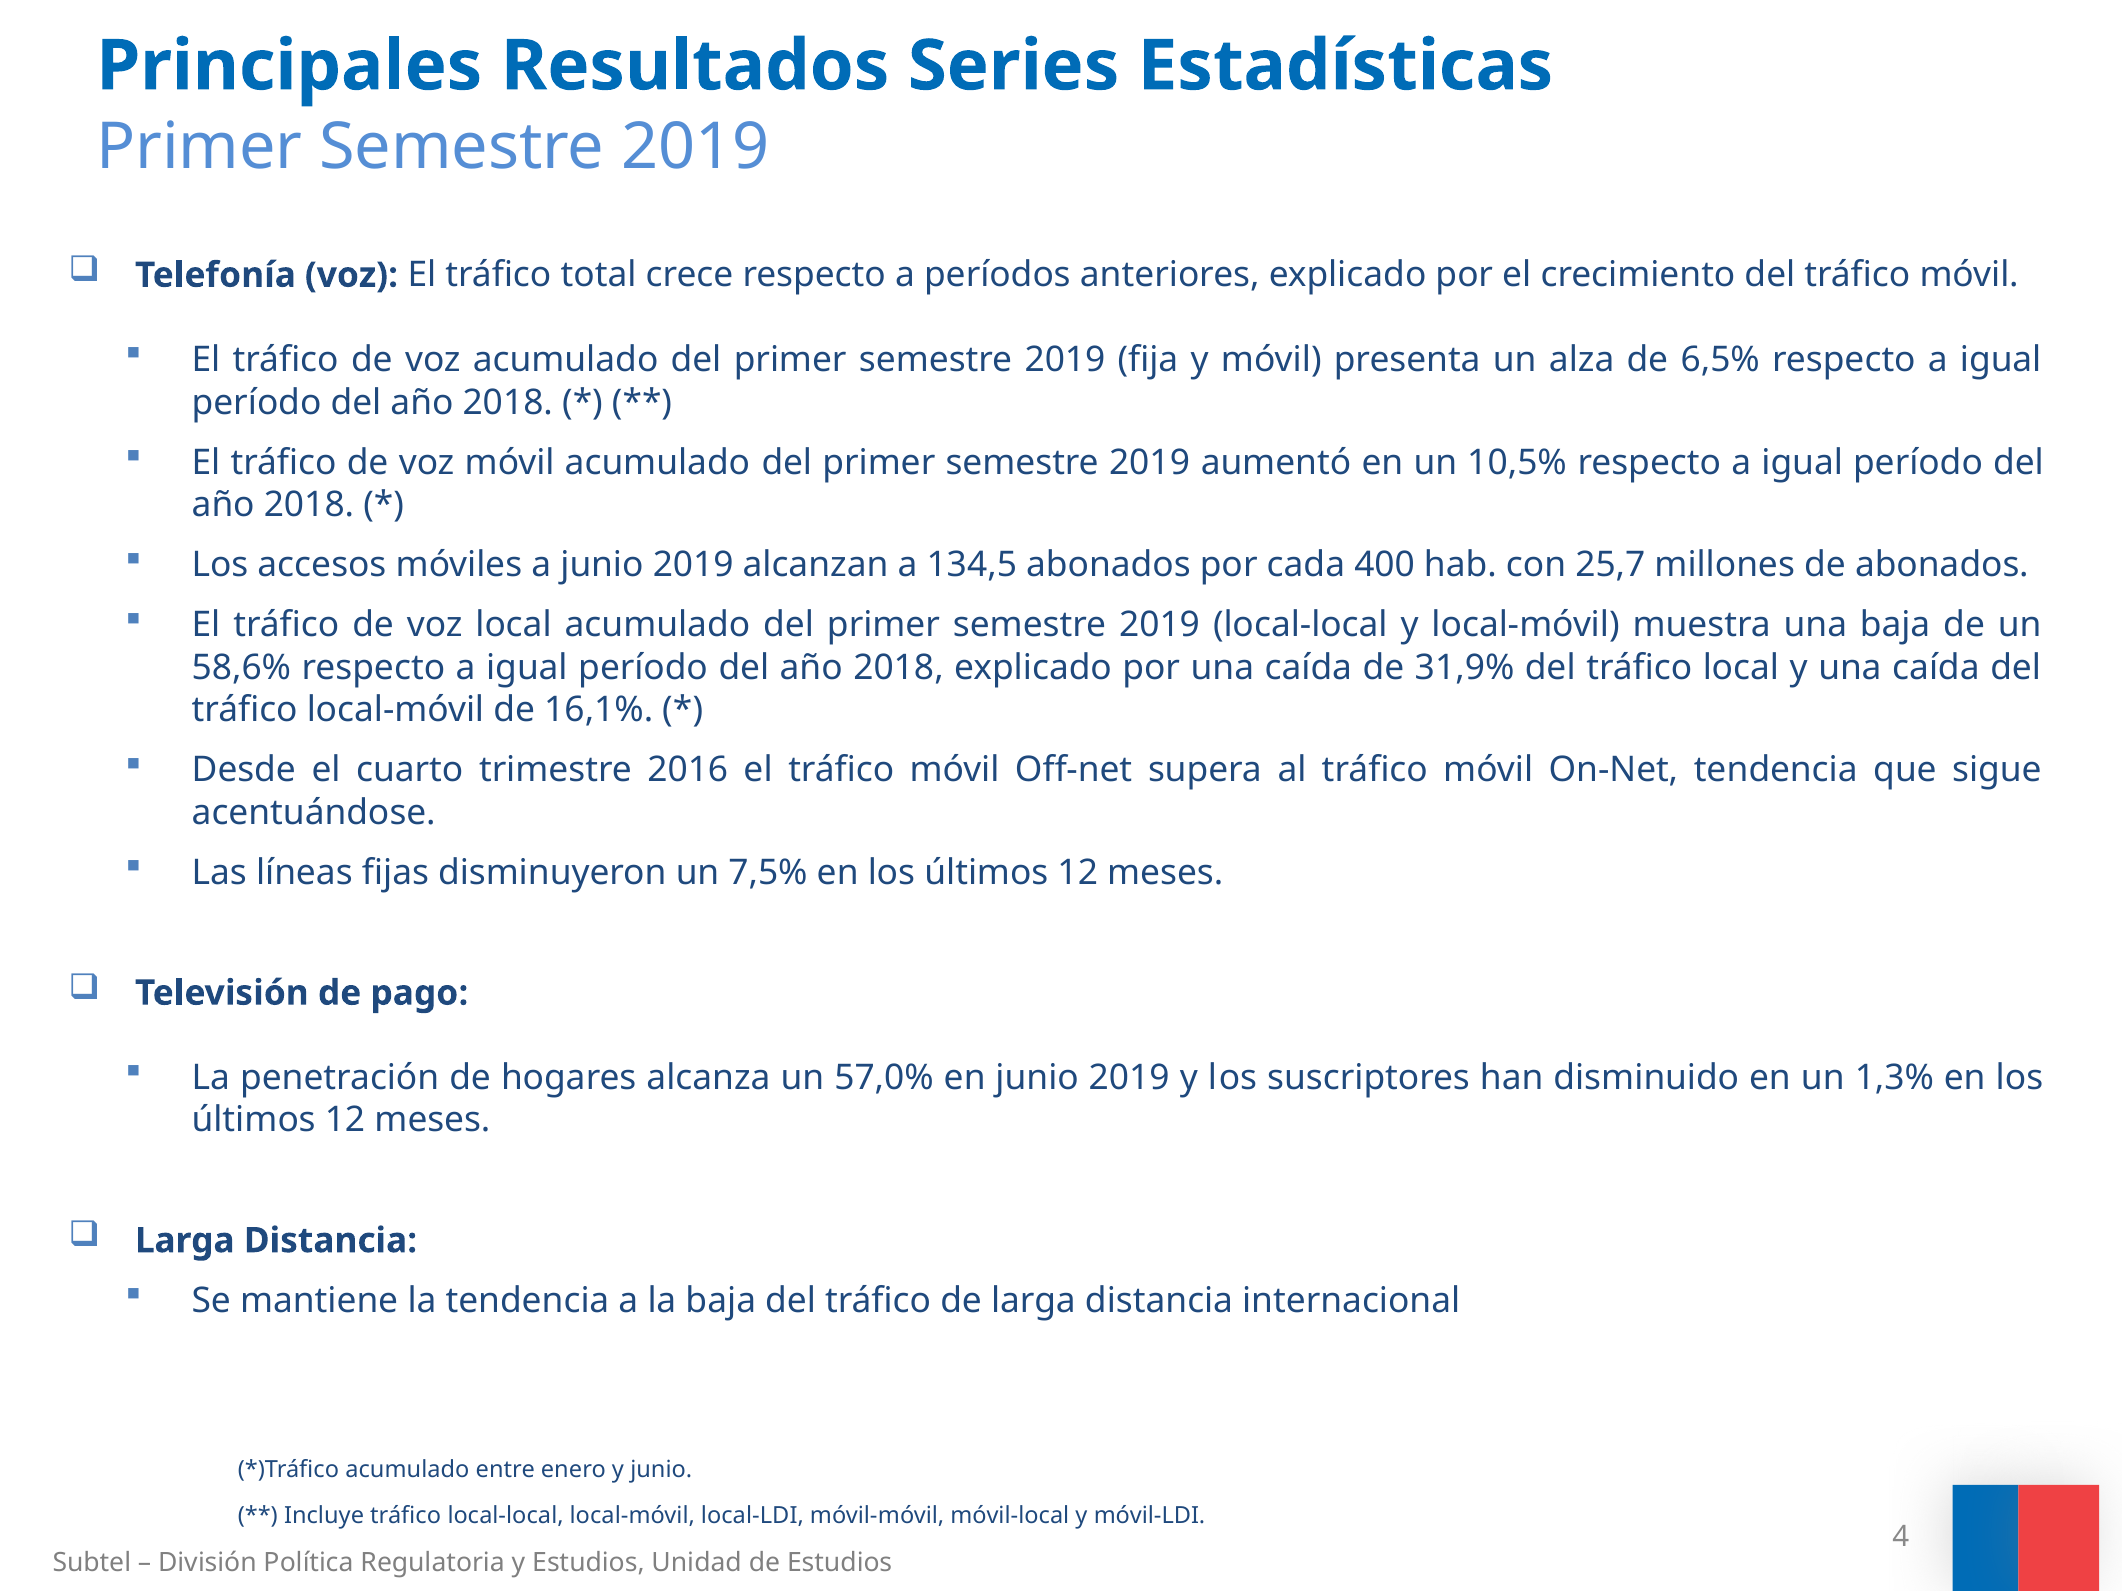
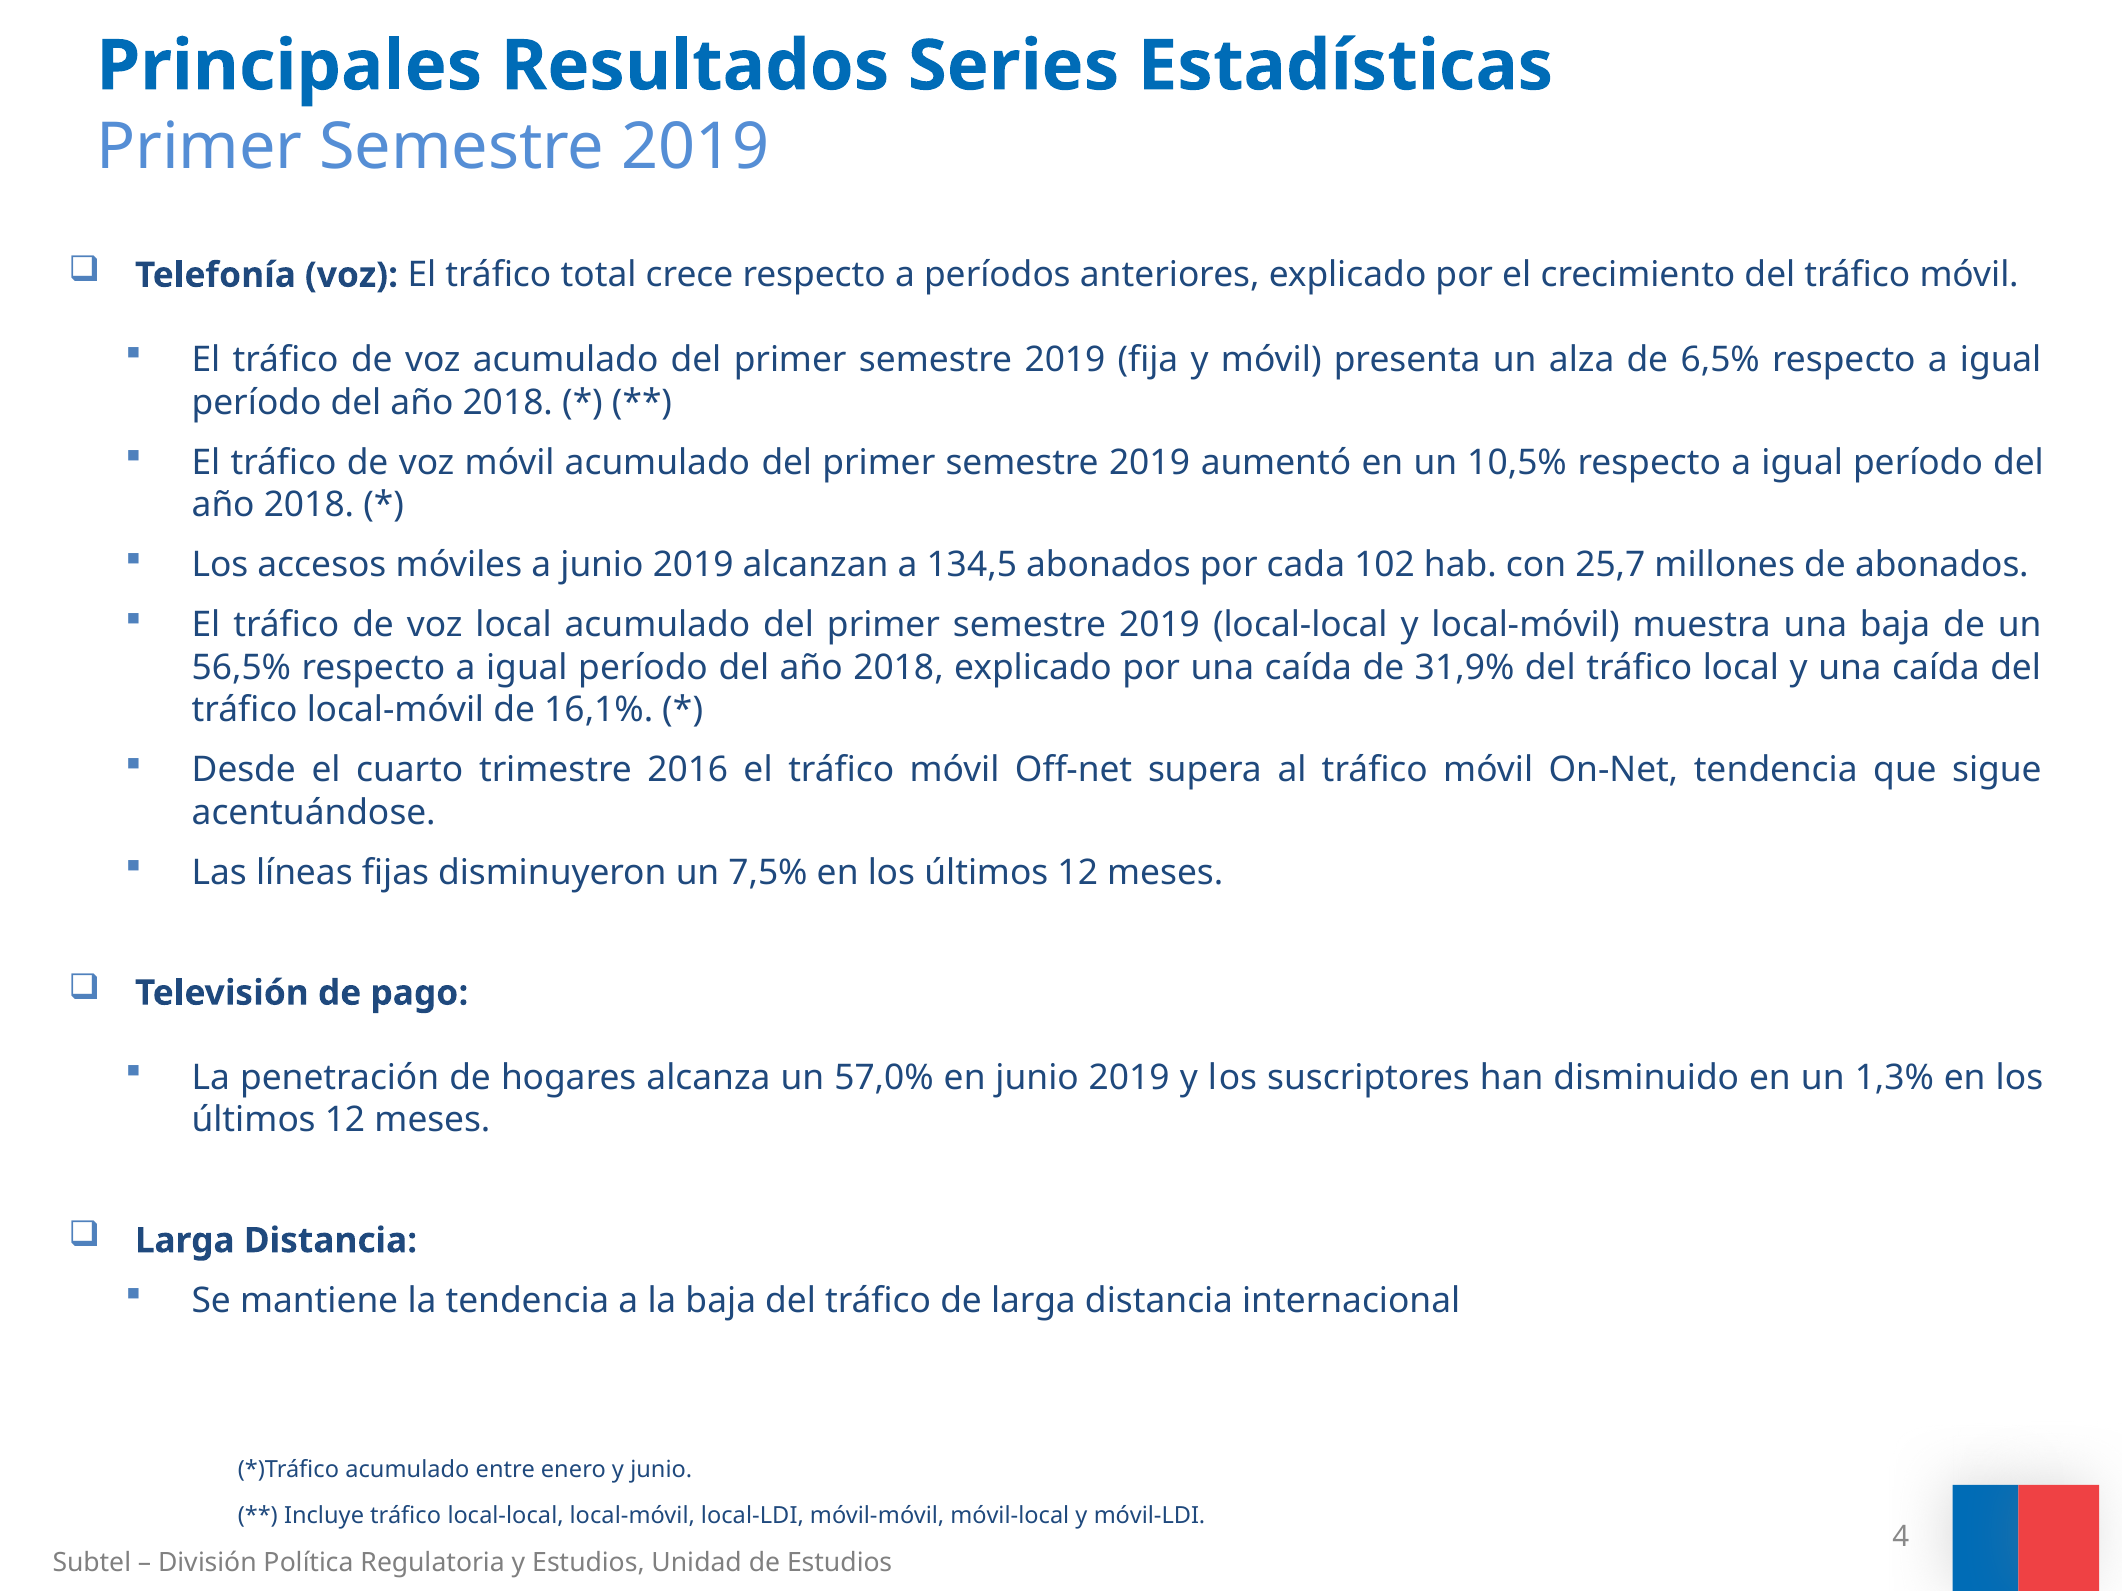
400: 400 -> 102 (1385, 565)
58,6%: 58,6% -> 56,5% (241, 668)
